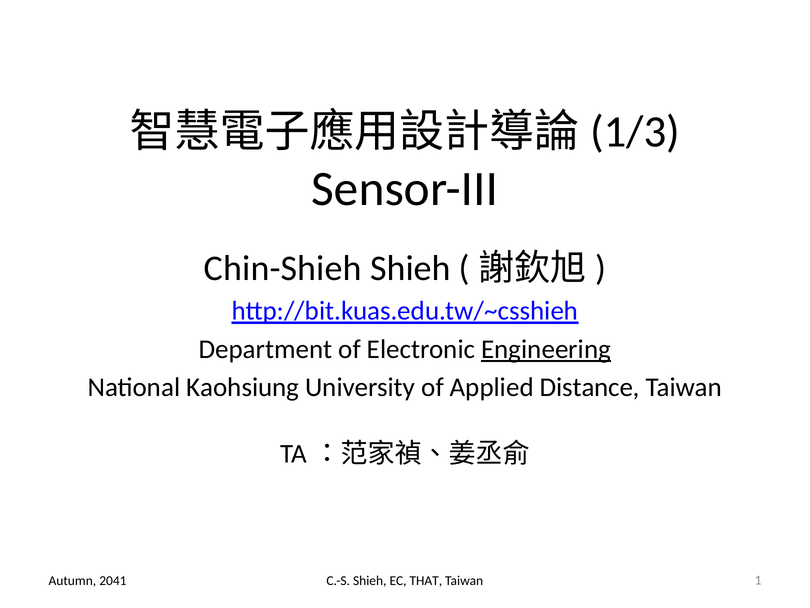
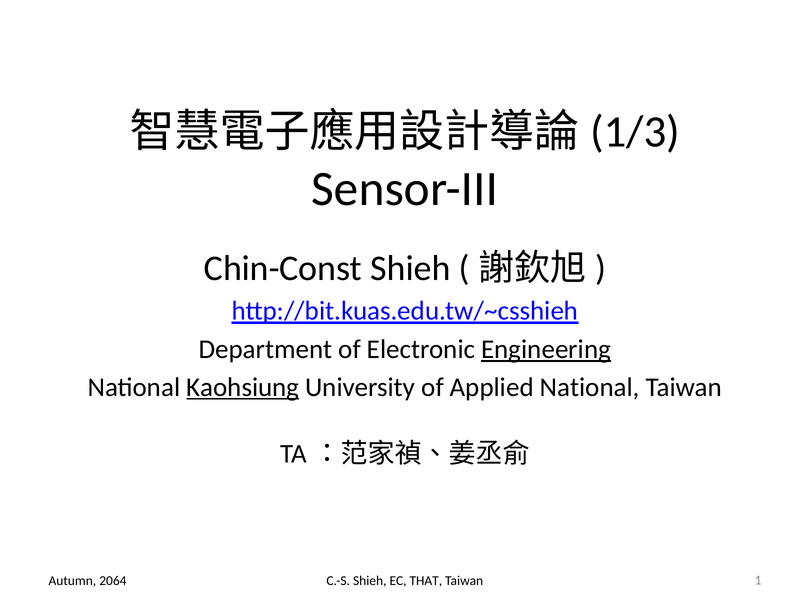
Chin-Shieh: Chin-Shieh -> Chin-Const (283, 268)
Kaohsiung underline: none -> present (243, 387)
Applied Distance: Distance -> National (590, 387)
2041: 2041 -> 2064 (113, 580)
